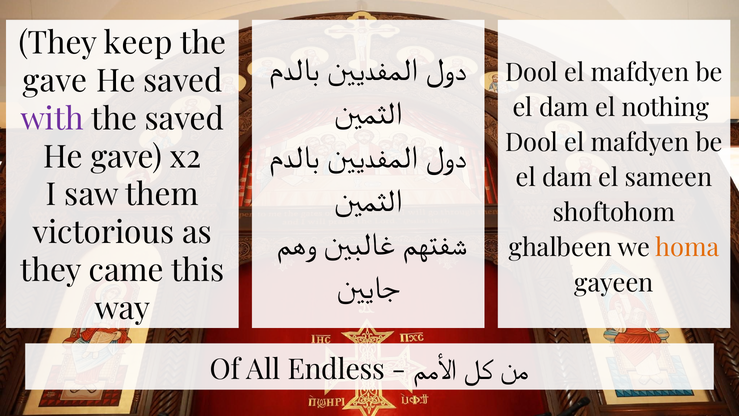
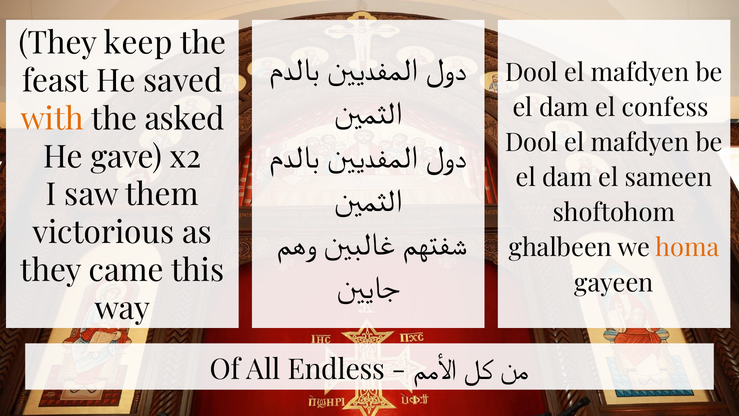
gave: gave -> feast (55, 81)
nothing: nothing -> confess (665, 108)
with colour: purple -> orange (52, 119)
the saved: saved -> asked (185, 119)
